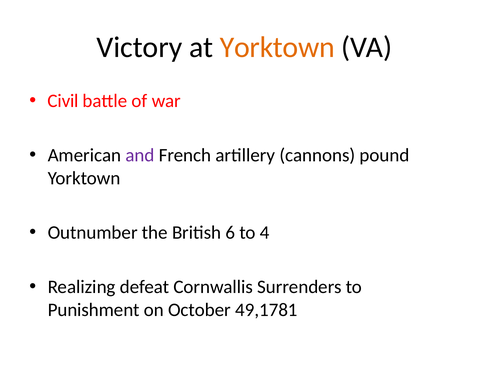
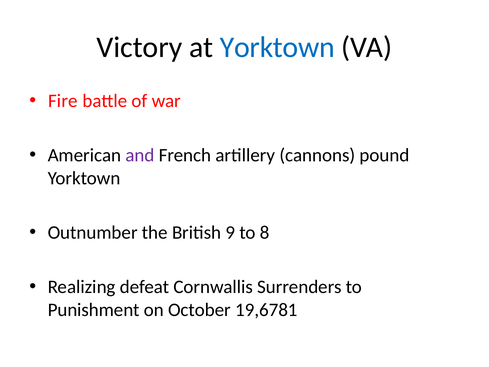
Yorktown colour: orange -> blue (277, 47)
Civil: Civil -> Fire (63, 101)
6: 6 -> 9 (230, 232)
4: 4 -> 8 (265, 232)
49,1781: 49,1781 -> 19,6781 (266, 310)
